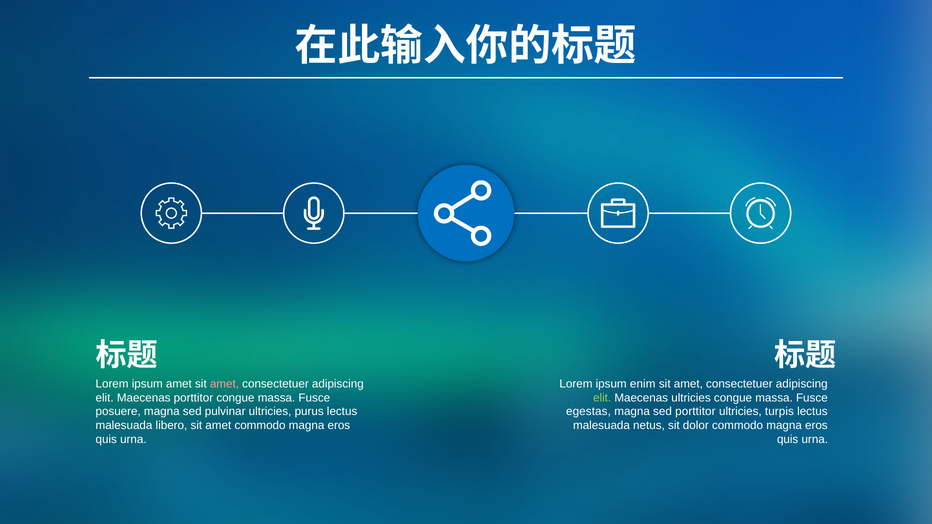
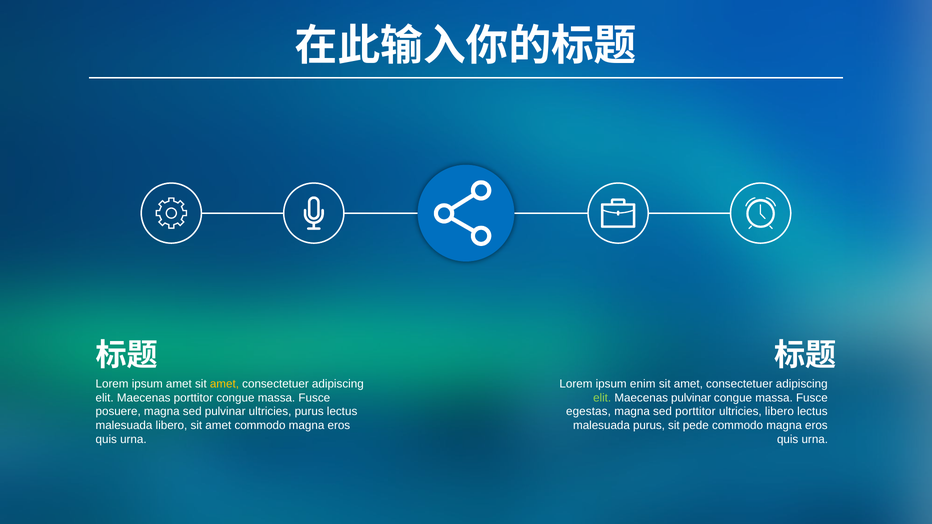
amet colour: pink -> yellow (224, 384)
Maecenas ultricies: ultricies -> pulvinar (691, 398)
ultricies turpis: turpis -> libero (779, 412)
malesuada netus: netus -> purus (649, 426)
dolor: dolor -> pede (696, 426)
